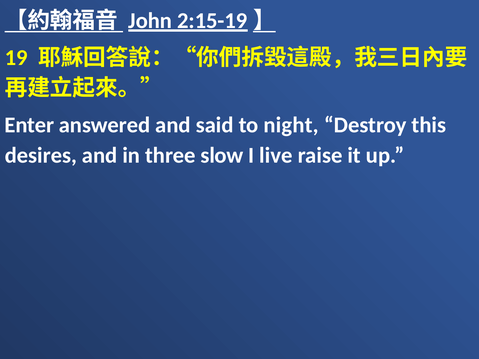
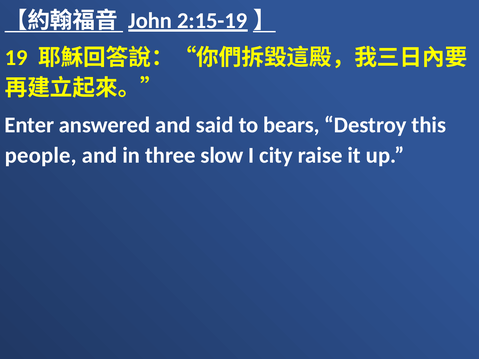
night: night -> bears (291, 125)
desires: desires -> people (41, 156)
live: live -> city (276, 156)
